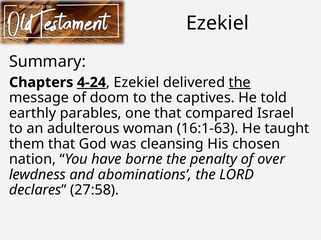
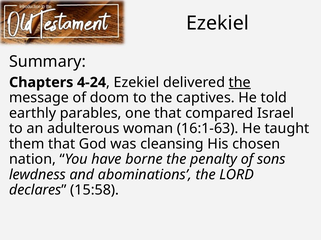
4-24 underline: present -> none (92, 83)
over: over -> sons (271, 160)
27:58: 27:58 -> 15:58 (95, 191)
